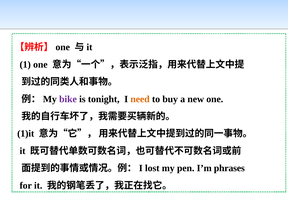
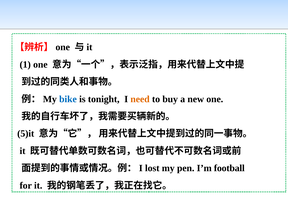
bike colour: purple -> blue (68, 99)
1)it: 1)it -> 5)it (26, 134)
phrases: phrases -> football (229, 168)
